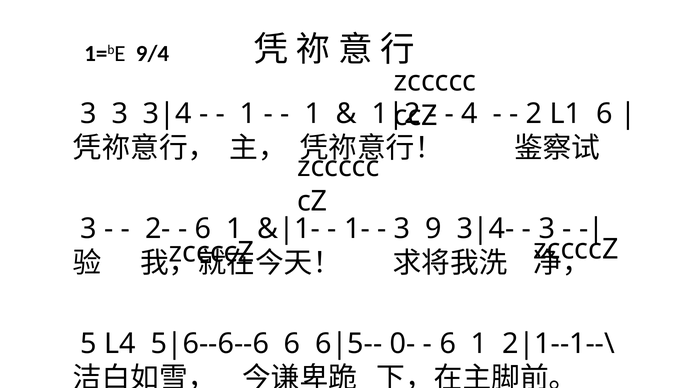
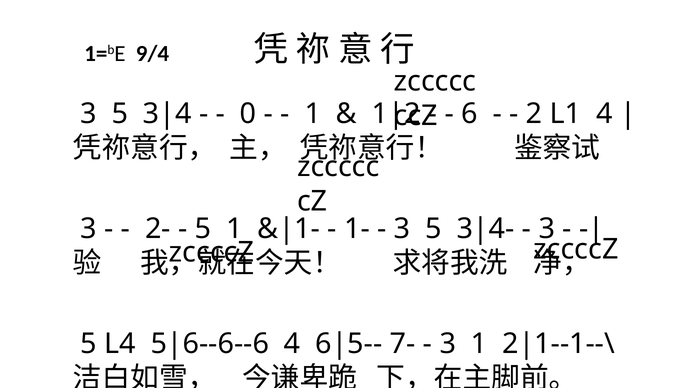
3: 3 -> 5 (120, 114)
1: 1 -> 0 (248, 114)
4: 4 -> 6 (469, 114)
L1 6: 6 -> 4 (604, 114)
6: 6 -> 5 (203, 229)
9: 9 -> 5 (433, 229)
6: 6 -> 4 (292, 344)
0-: 0- -> 7- (403, 344)
6: 6 -> 3 (448, 344)
